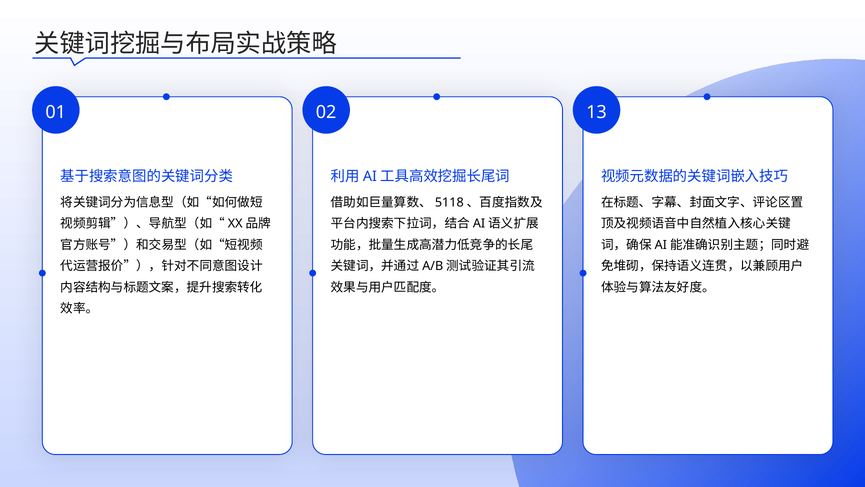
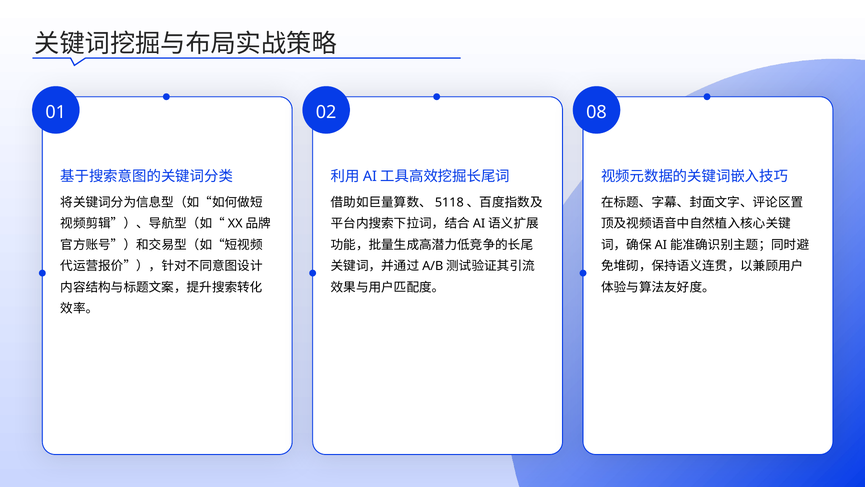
13: 13 -> 08 (596, 112)
